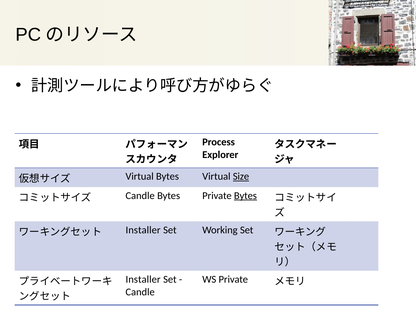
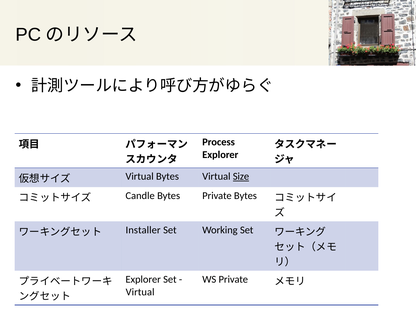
Bytes underline: present -> none (245, 196)
Installer: Installer -> Explorer (143, 279)
Candle: Candle -> Virtual (140, 292)
